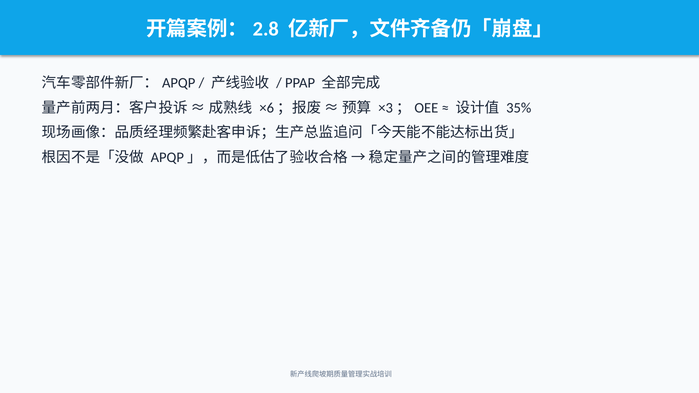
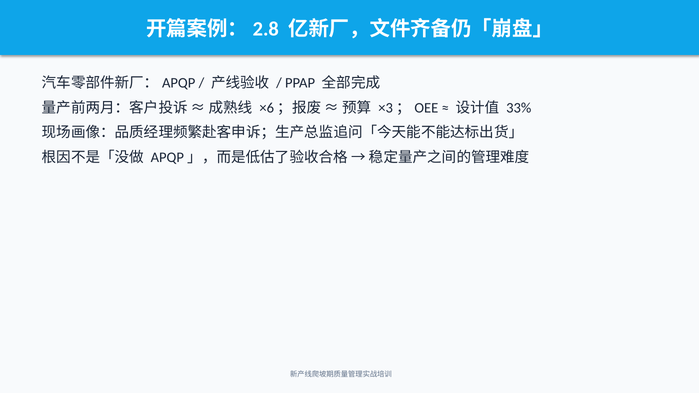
35%: 35% -> 33% (519, 108)
